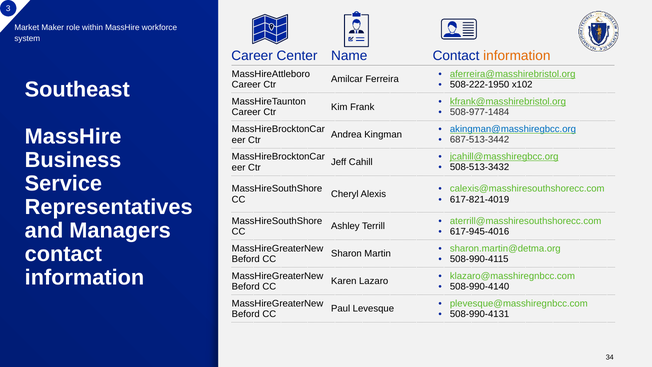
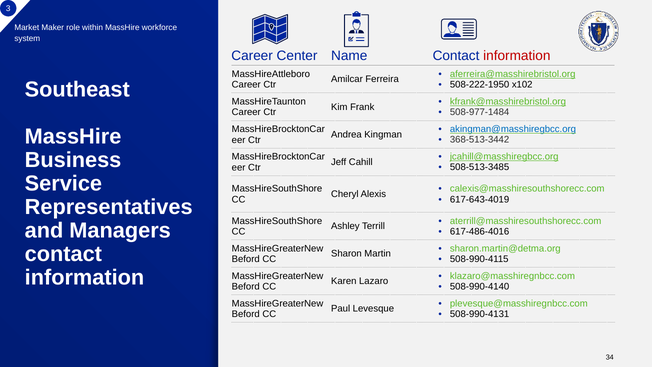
information colour: orange -> red (517, 56)
687-513-3442: 687-513-3442 -> 368-513-3442 (480, 140)
508-513-3432: 508-513-3432 -> 508-513-3485 (480, 167)
617-821-4019: 617-821-4019 -> 617-643-4019 (480, 199)
617-945-4016: 617-945-4016 -> 617-486-4016 (480, 231)
